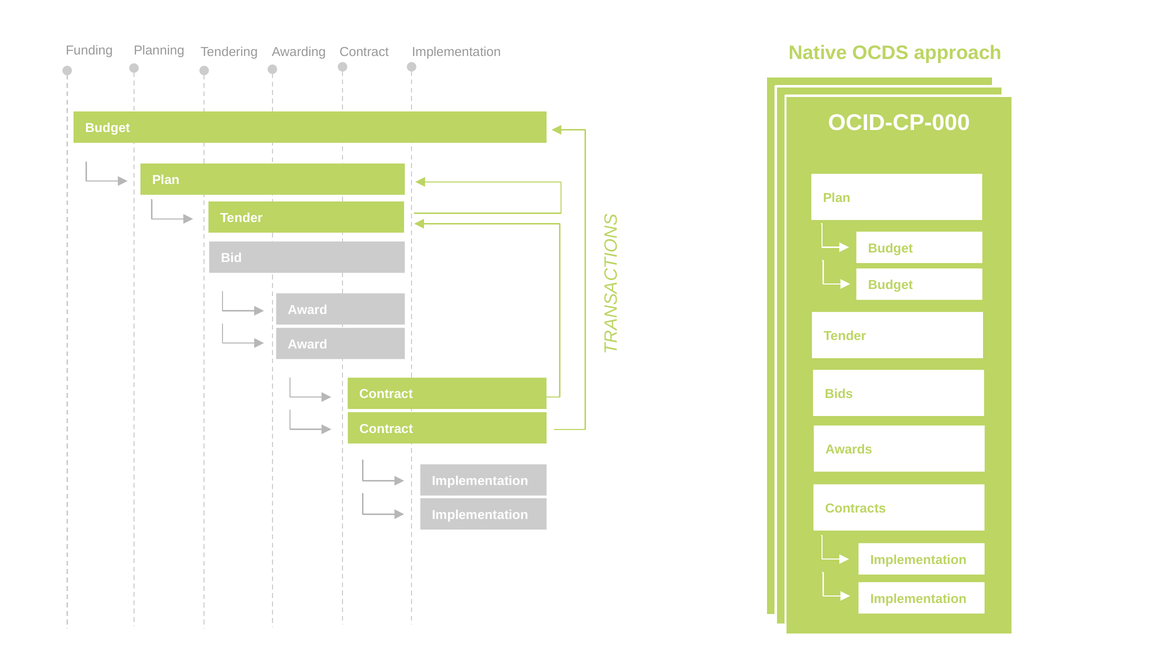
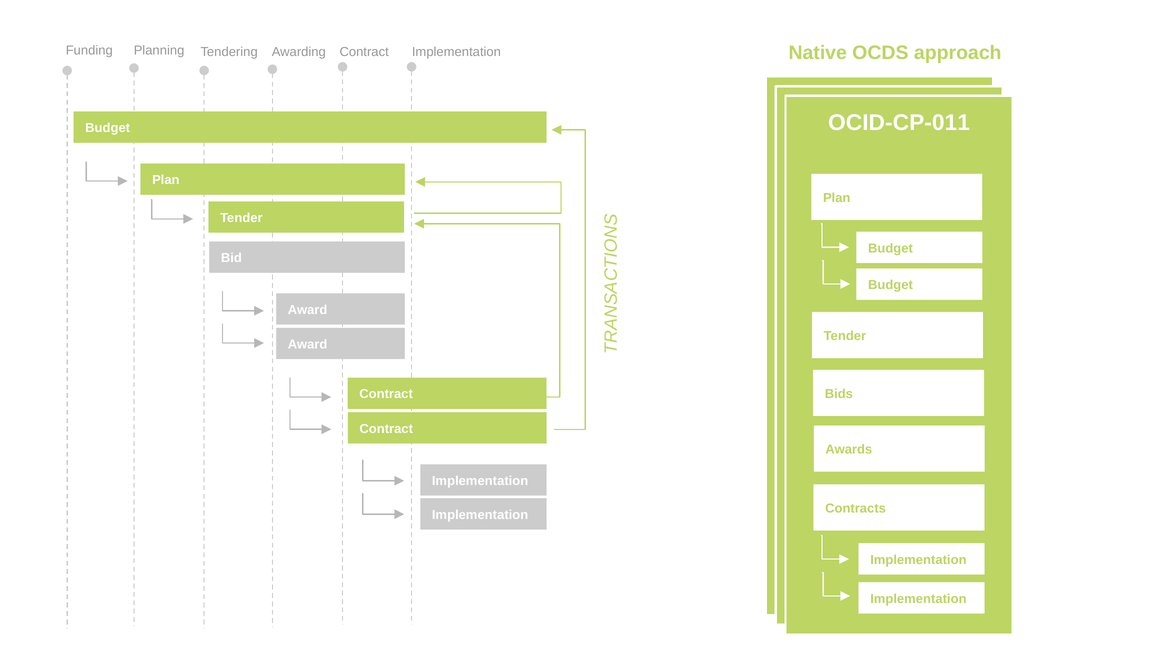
OCID-CP-000: OCID-CP-000 -> OCID-CP-011 (899, 123)
